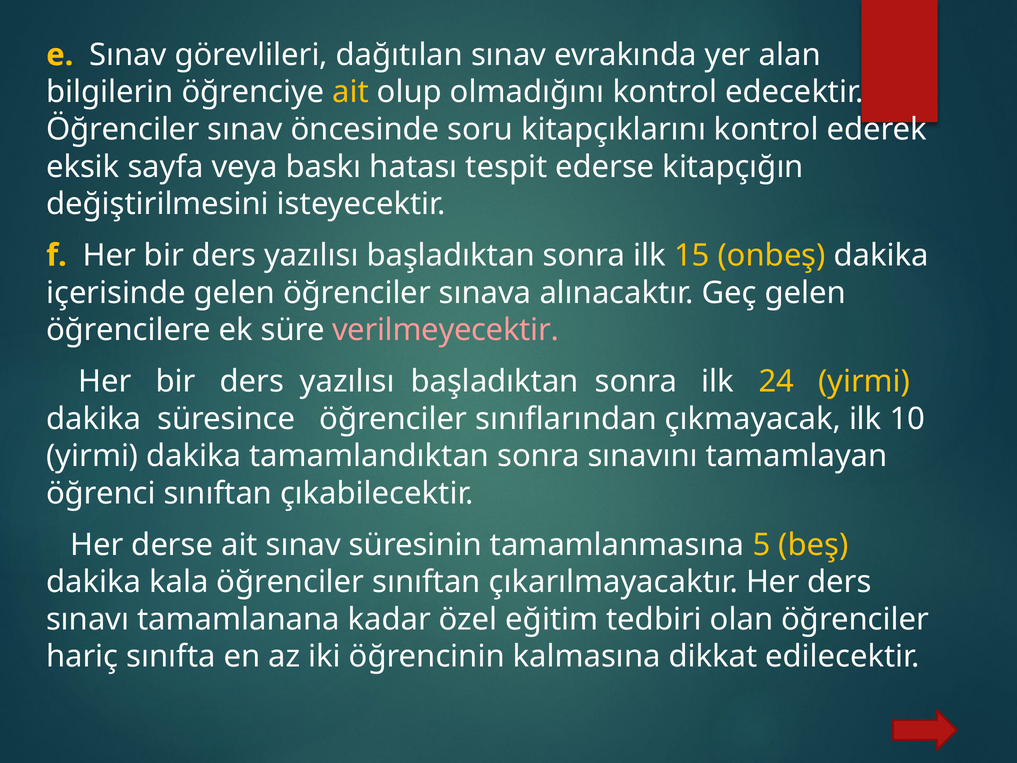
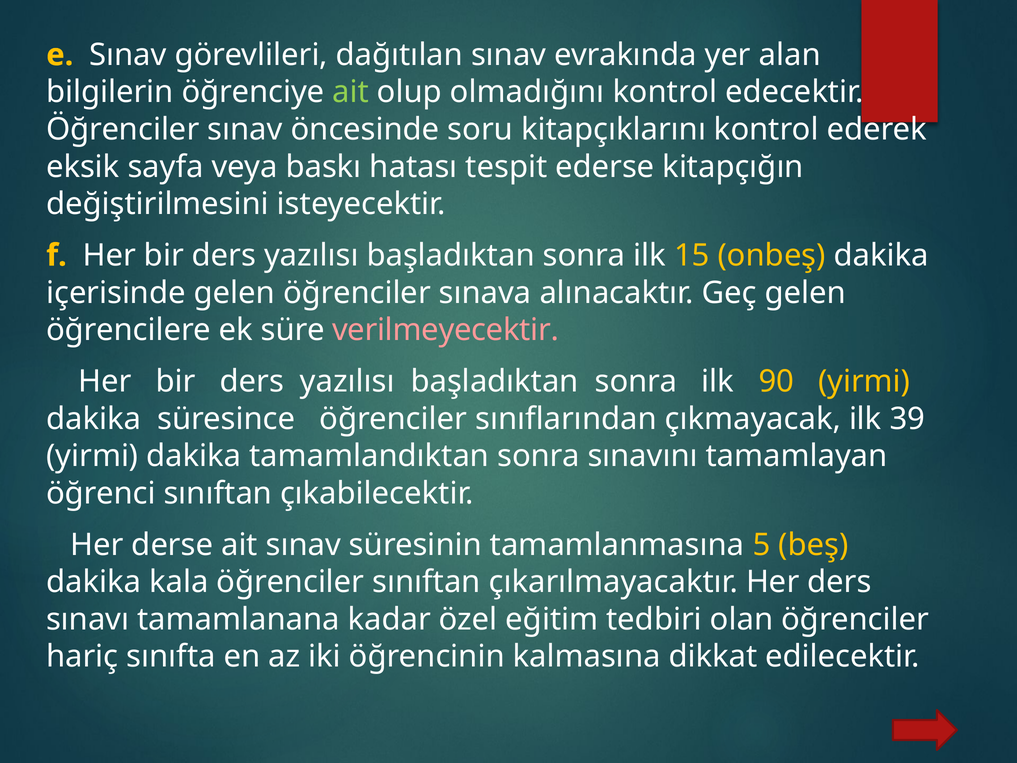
ait colour: yellow -> light green (351, 92)
24: 24 -> 90 (776, 381)
10: 10 -> 39 (907, 419)
